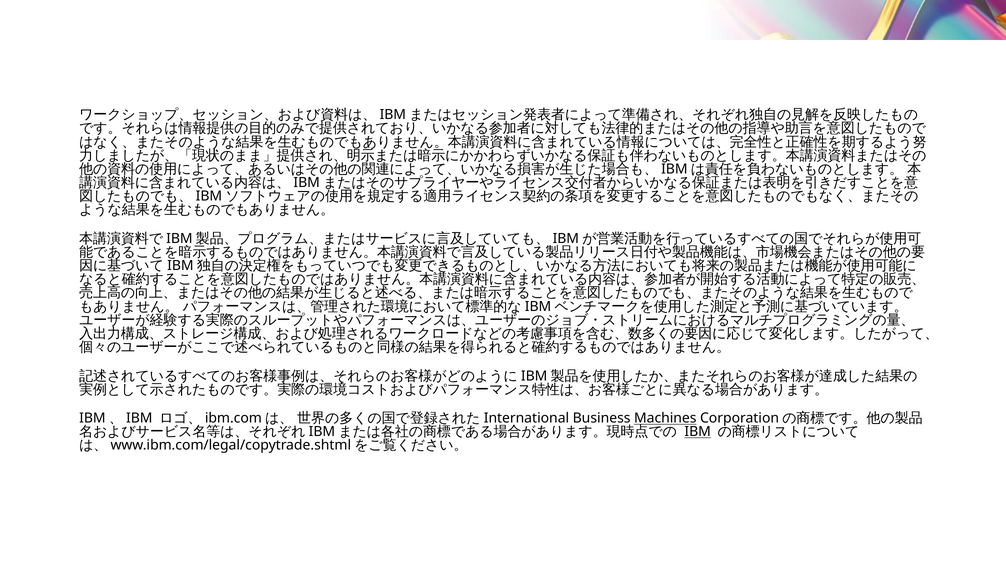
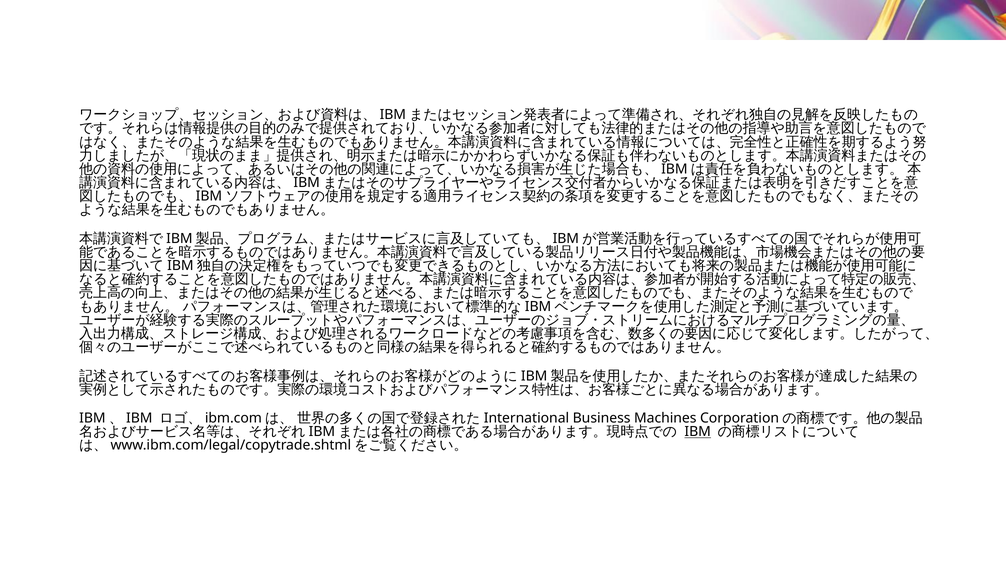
Machines underline: present -> none (665, 418)
